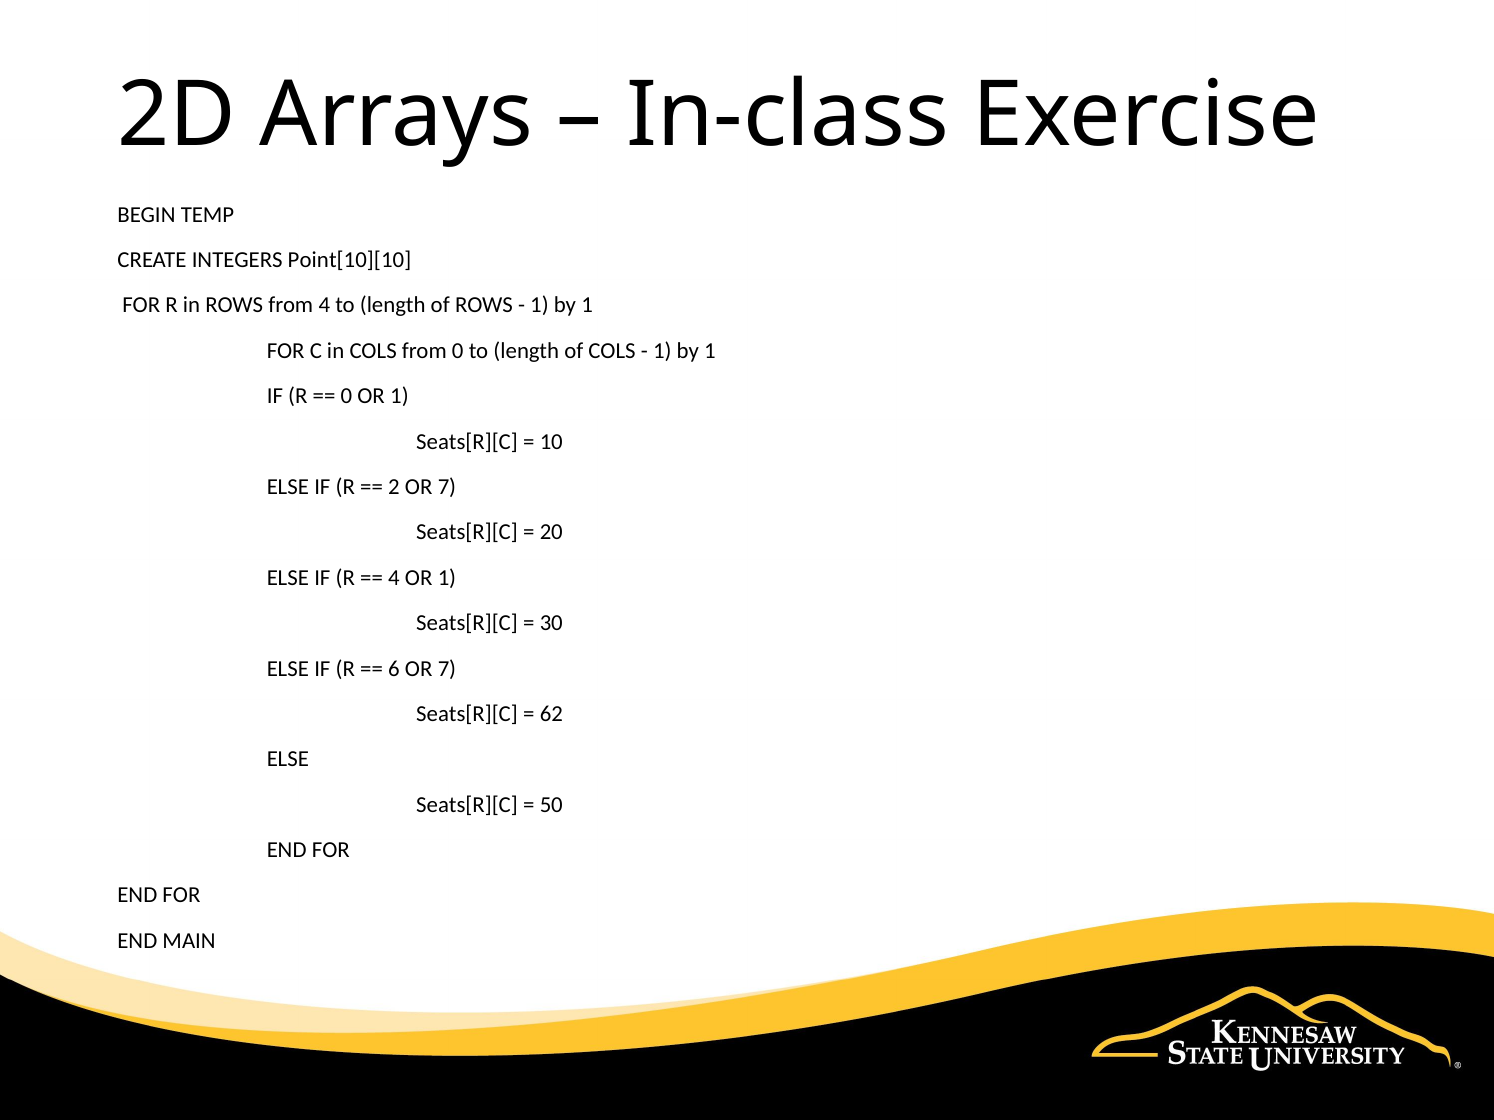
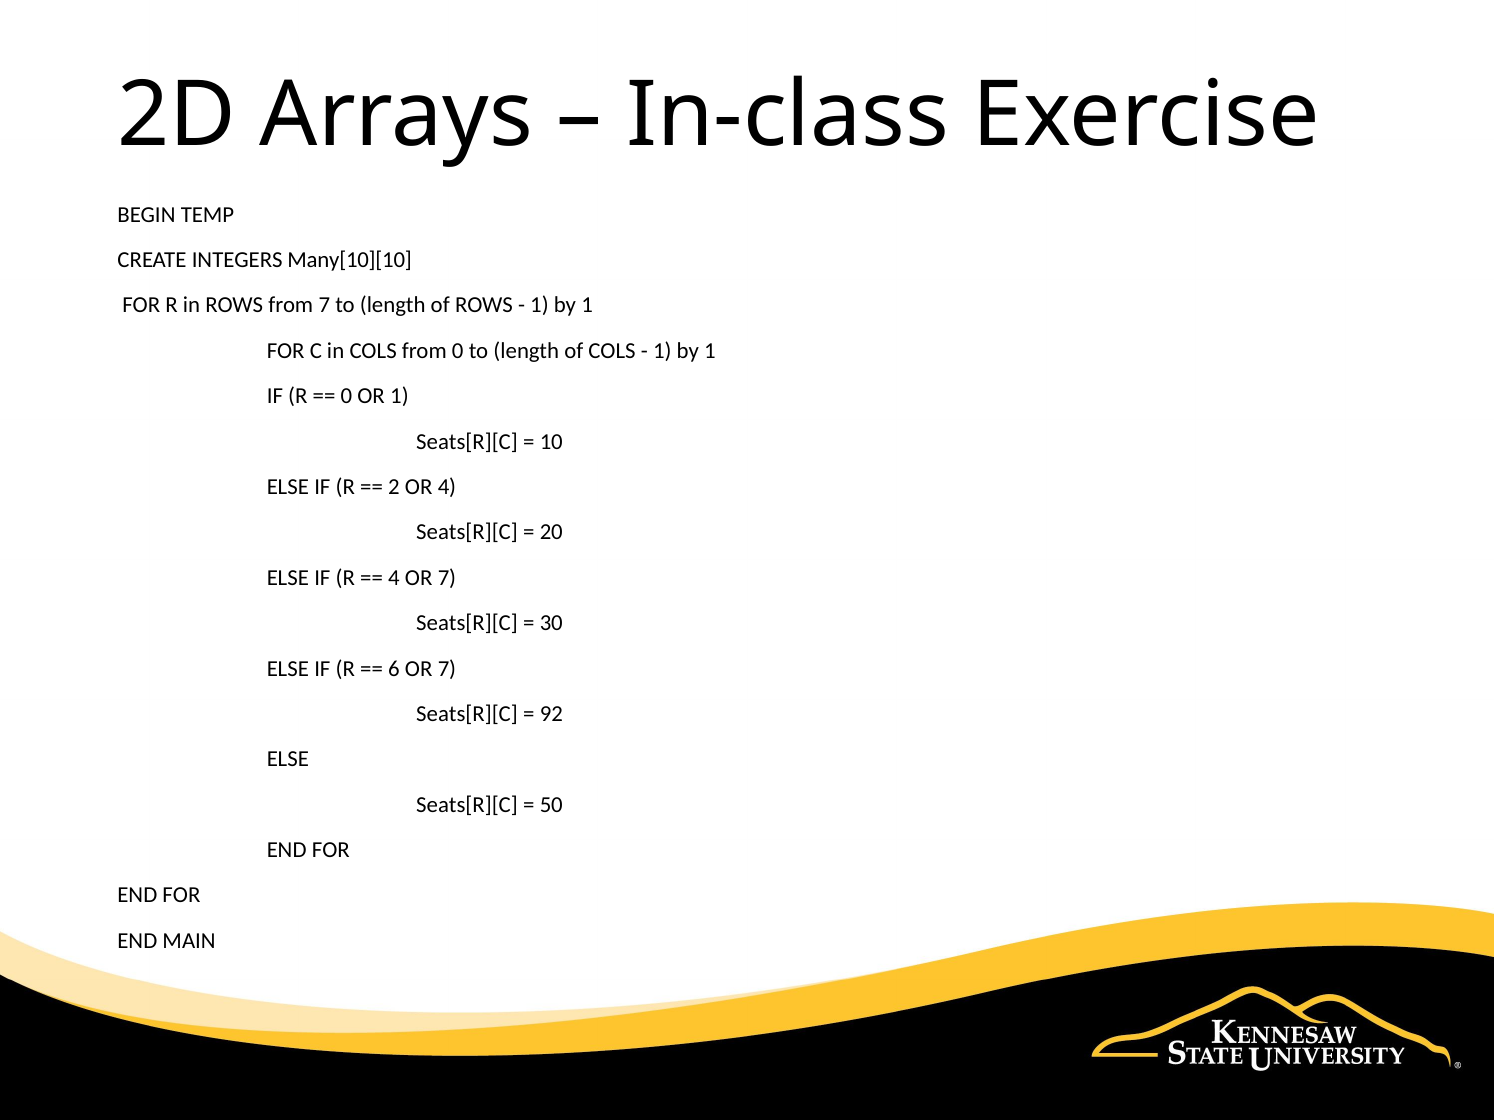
Point[10][10: Point[10][10 -> Many[10][10 (350, 260)
from 4: 4 -> 7 (324, 306)
2 OR 7: 7 -> 4 (447, 487)
4 OR 1: 1 -> 7 (447, 578)
62: 62 -> 92 (551, 714)
